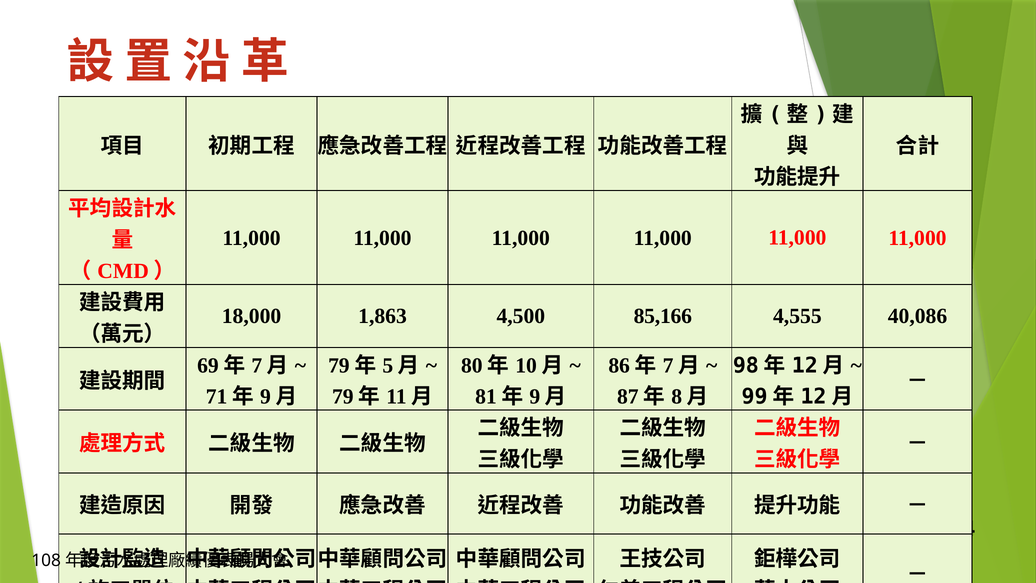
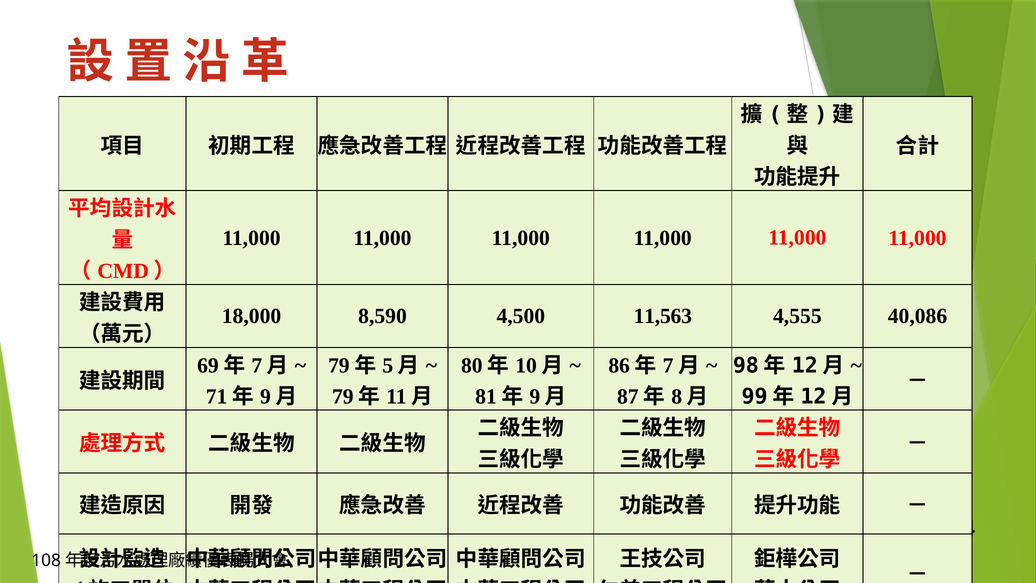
1,863: 1,863 -> 8,590 (383, 316)
85,166: 85,166 -> 11,563 (663, 316)
